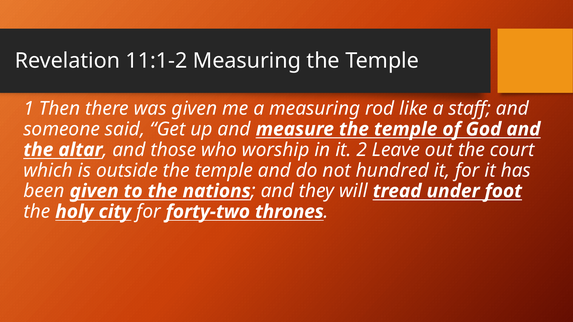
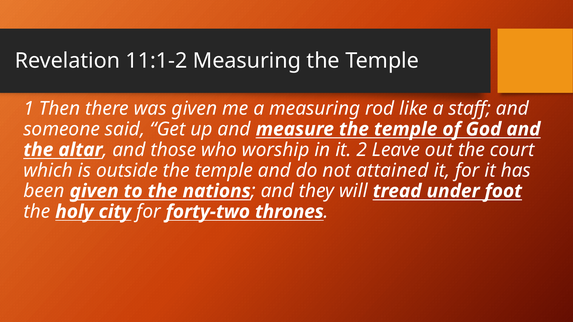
hundred: hundred -> attained (392, 171)
